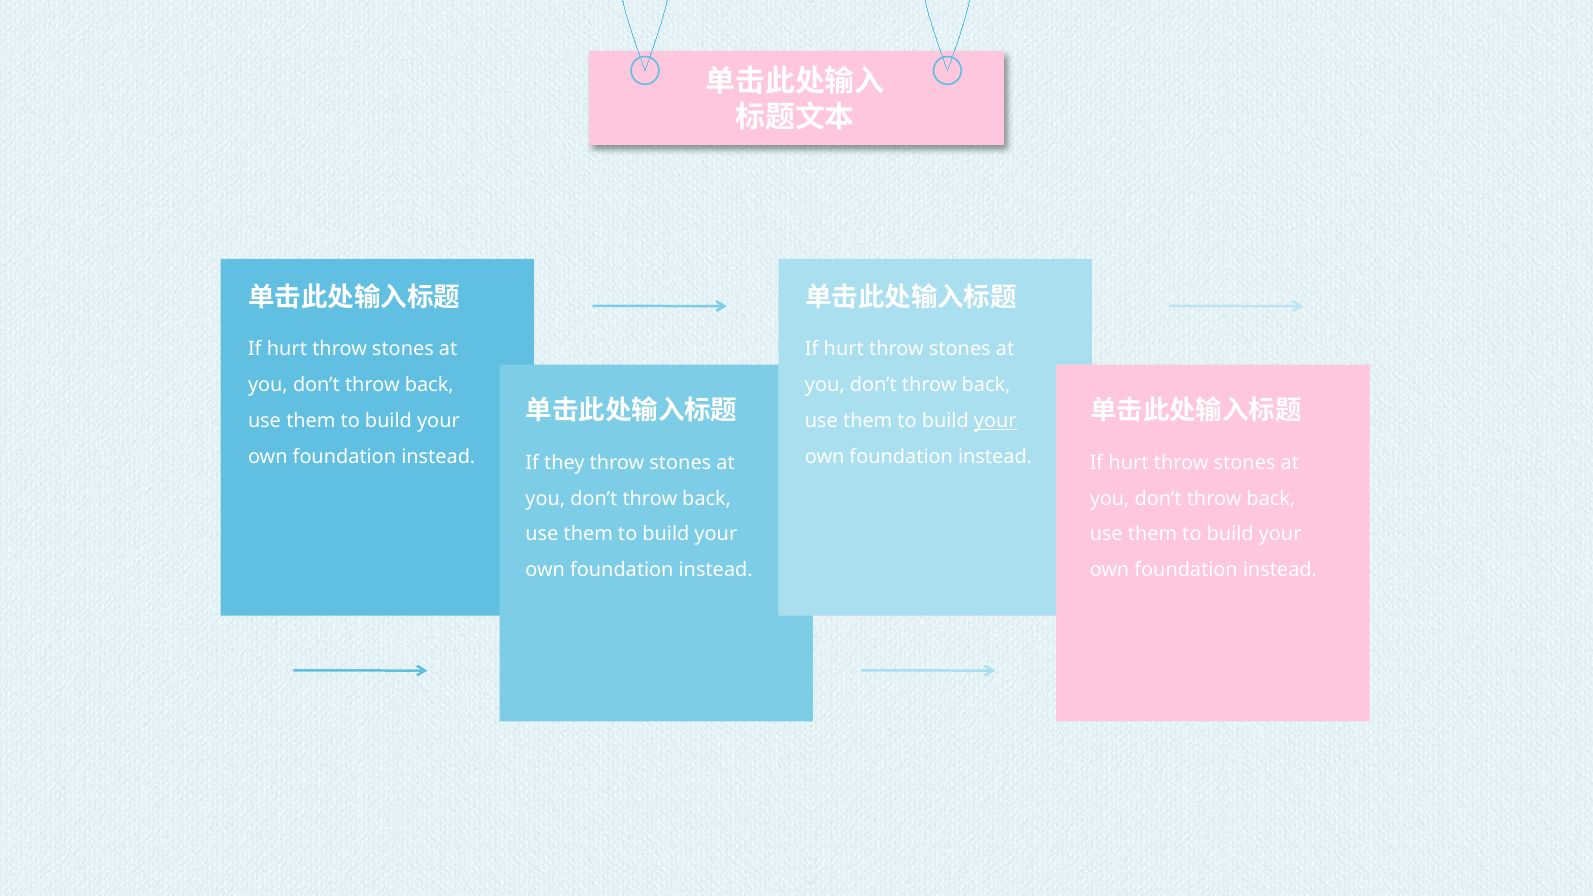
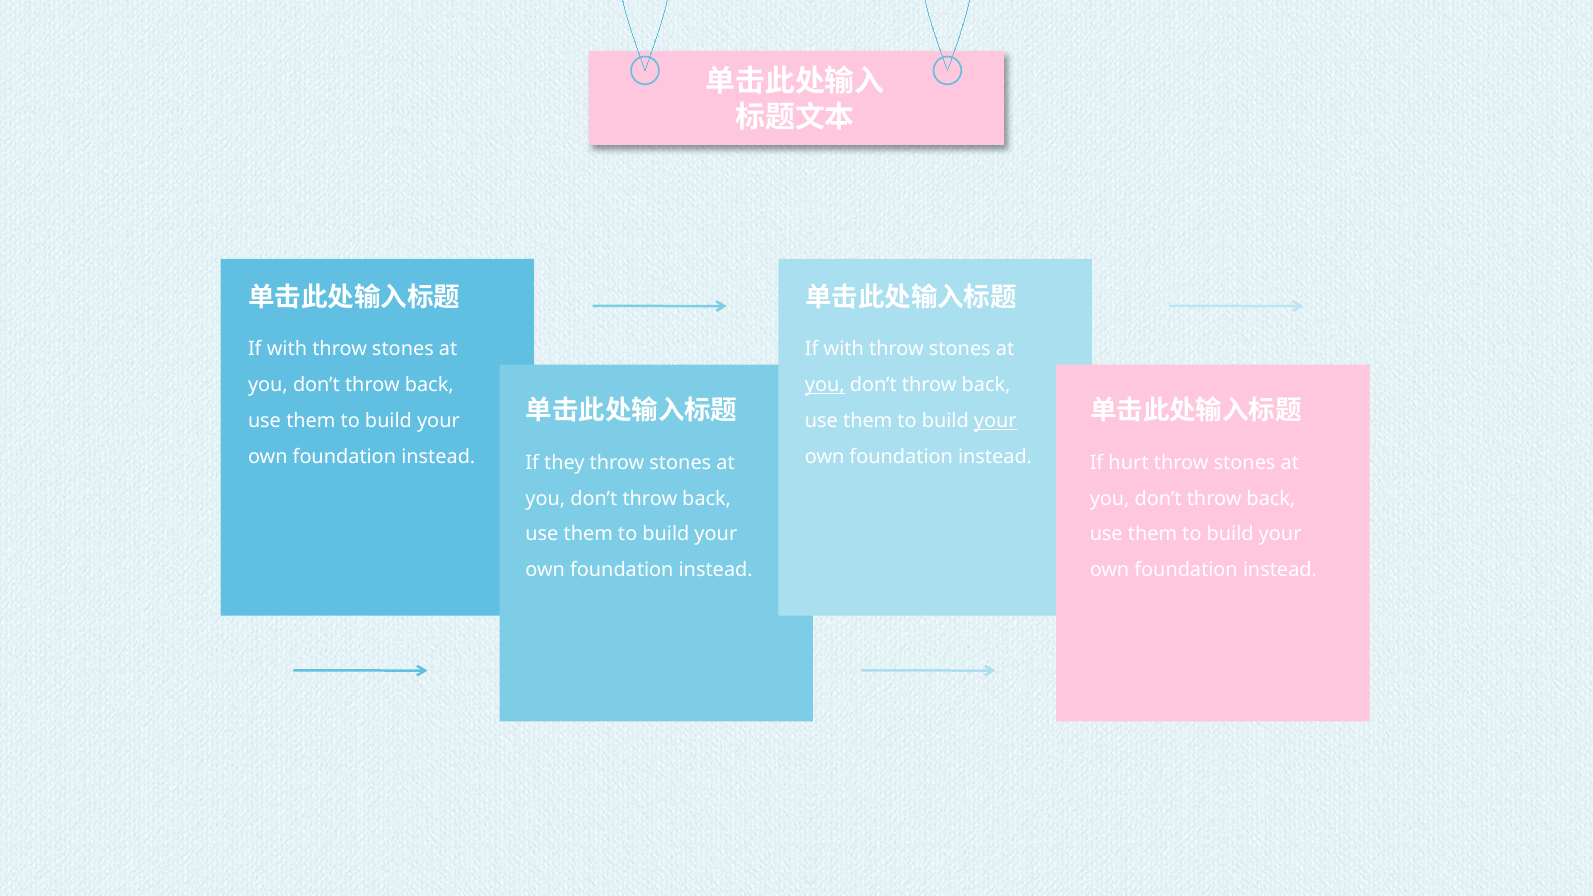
hurt: hurt -> with (287, 349)
hurt: hurt -> with (844, 349)
you underline: none -> present (825, 385)
